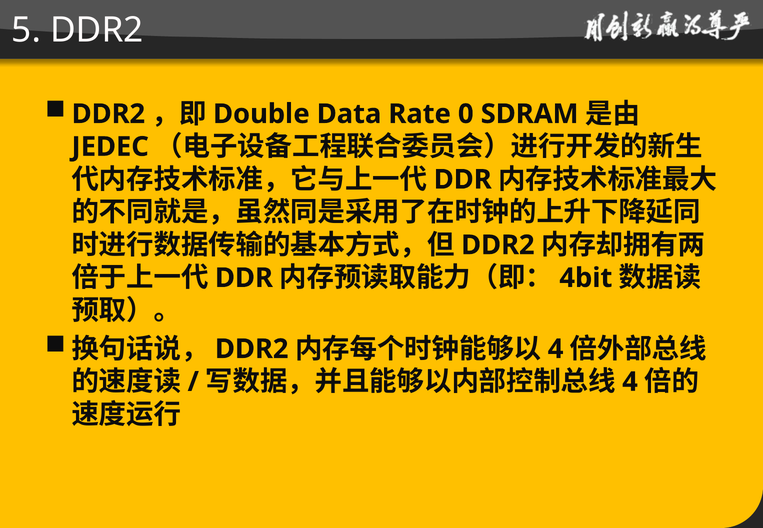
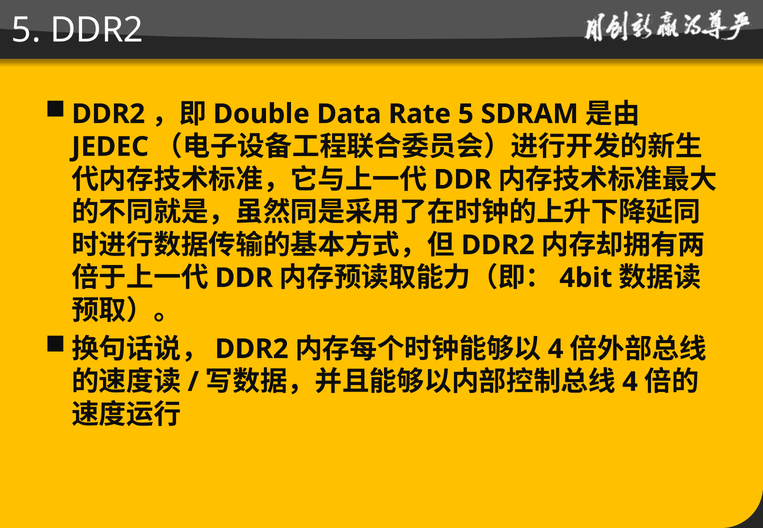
Rate 0: 0 -> 5 (466, 114)
